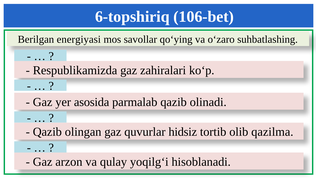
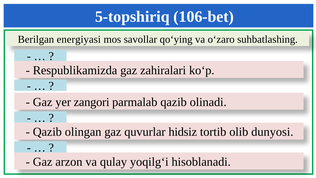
6-topshiriq: 6-topshiriq -> 5-topshiriq (132, 17)
asosida: asosida -> zangori (92, 102)
qazilma: qazilma -> dunyosi (272, 132)
